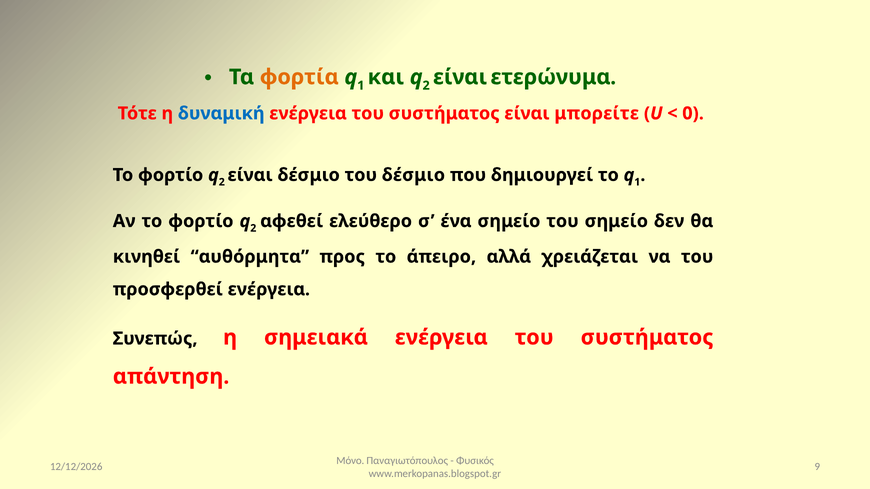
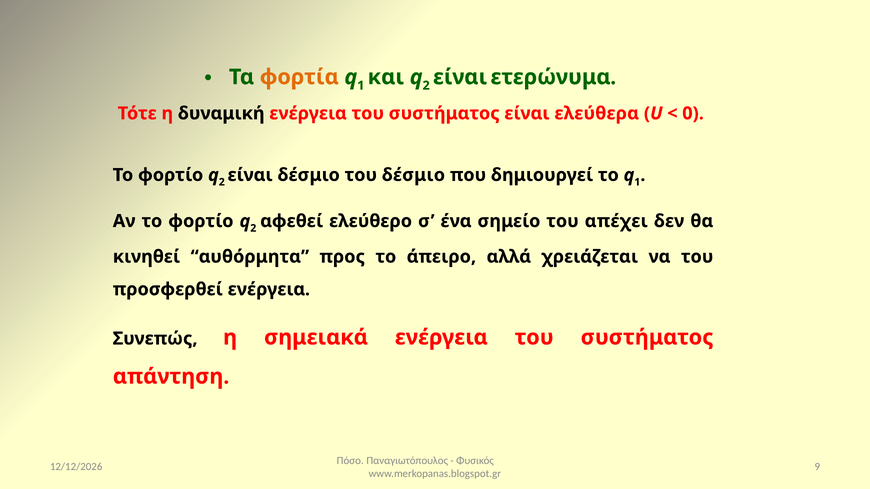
δυναμική colour: blue -> black (221, 113)
μπορείτε: μπορείτε -> ελεύθερα (597, 113)
του σημείο: σημείο -> απέχει (616, 221)
Μόνο: Μόνο -> Πόσο (350, 461)
